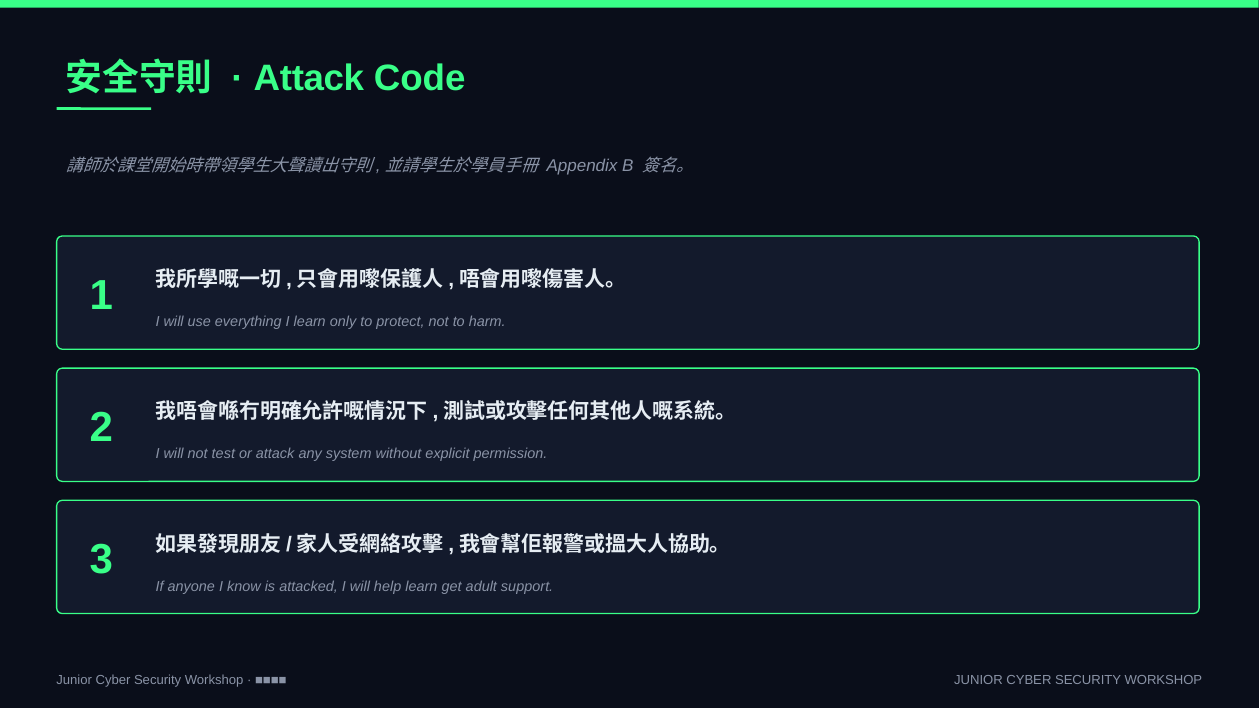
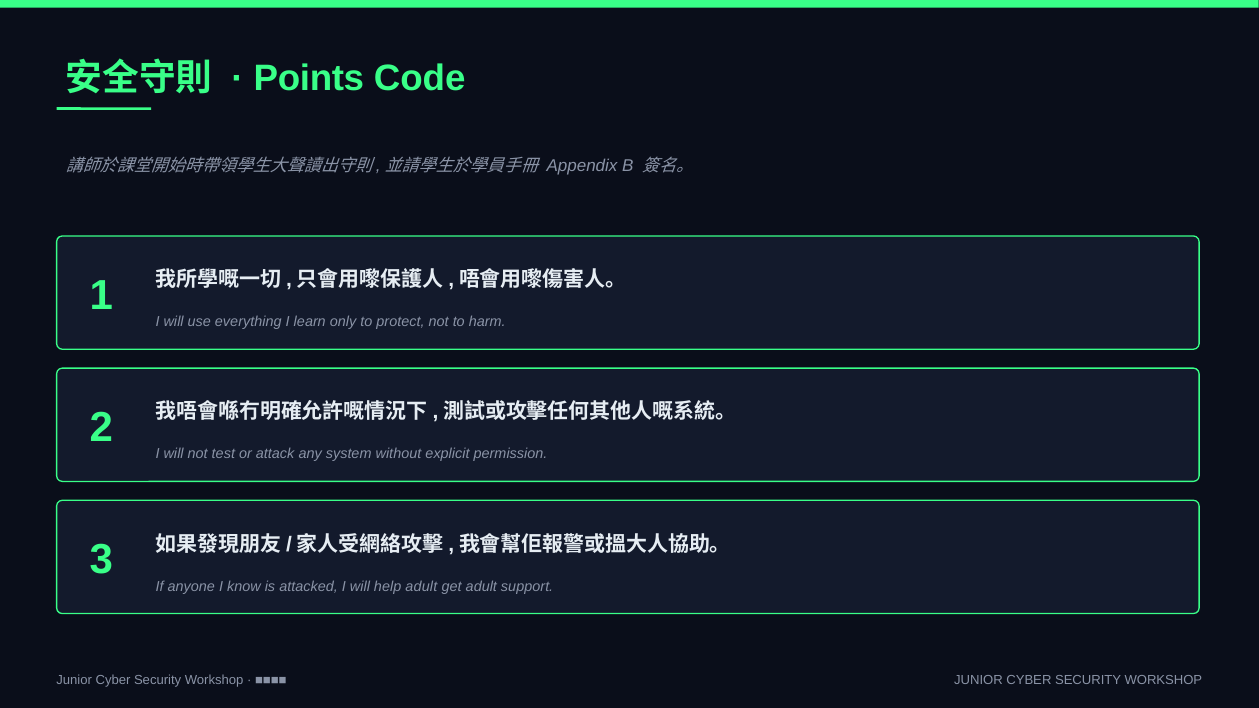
Attack: Attack -> Points (309, 78)
help learn: learn -> adult (421, 586)
